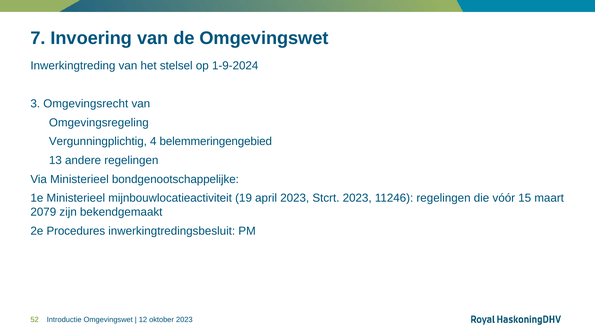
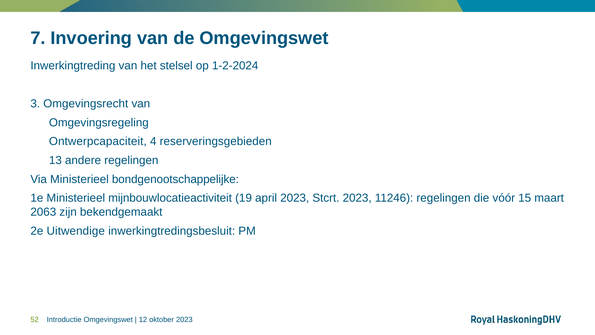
1-9-2024: 1-9-2024 -> 1-2-2024 (235, 66)
Vergunningplichtig: Vergunningplichtig -> Ontwerpcapaciteit (98, 141)
belemmeringengebied: belemmeringengebied -> reserveringsgebieden (216, 141)
2079: 2079 -> 2063 (43, 212)
Procedures: Procedures -> Uitwendige (76, 231)
